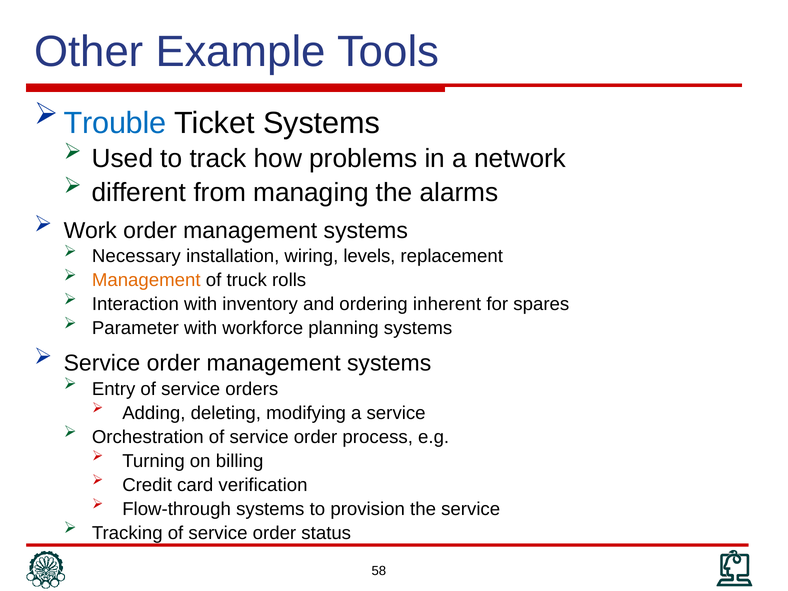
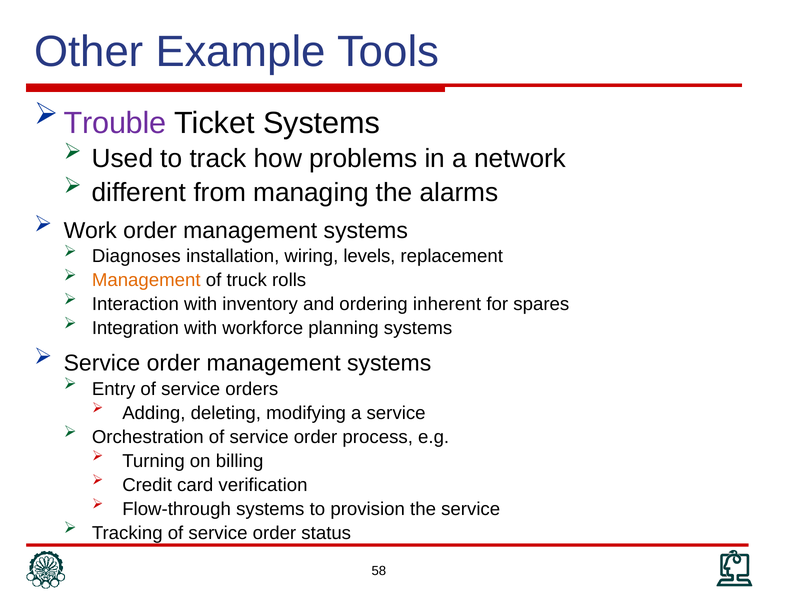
Trouble colour: blue -> purple (115, 123)
Necessary: Necessary -> Diagnoses (136, 256)
Parameter: Parameter -> Integration (135, 328)
